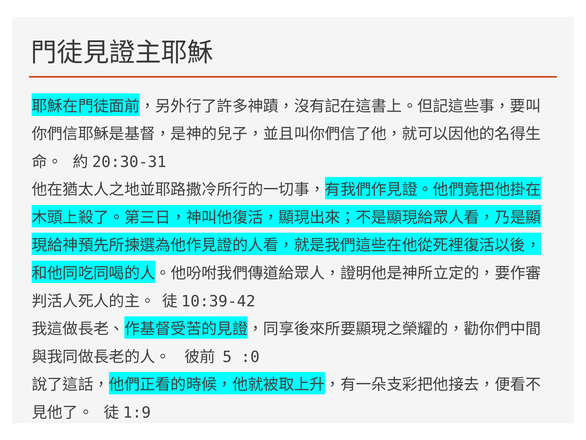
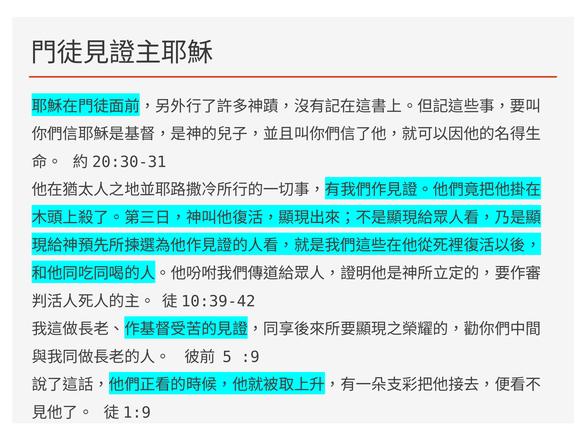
:0: :0 -> :9 (250, 357)
